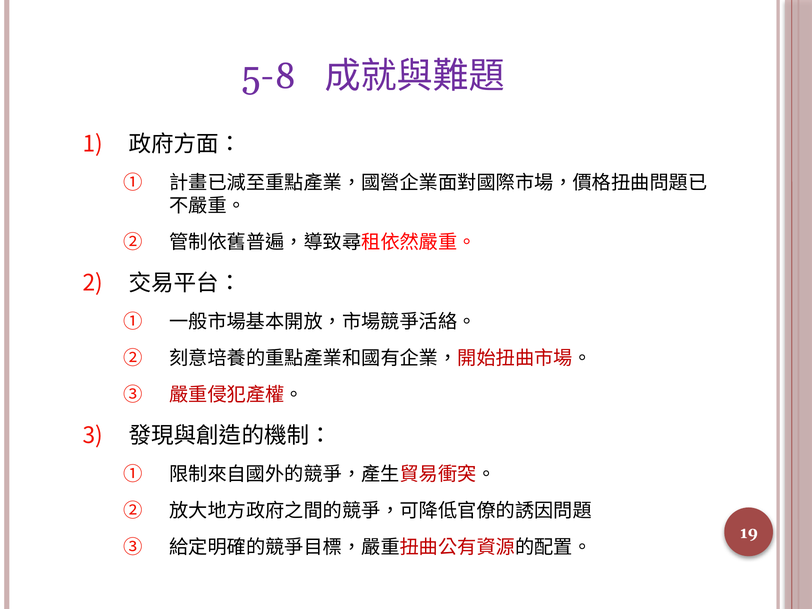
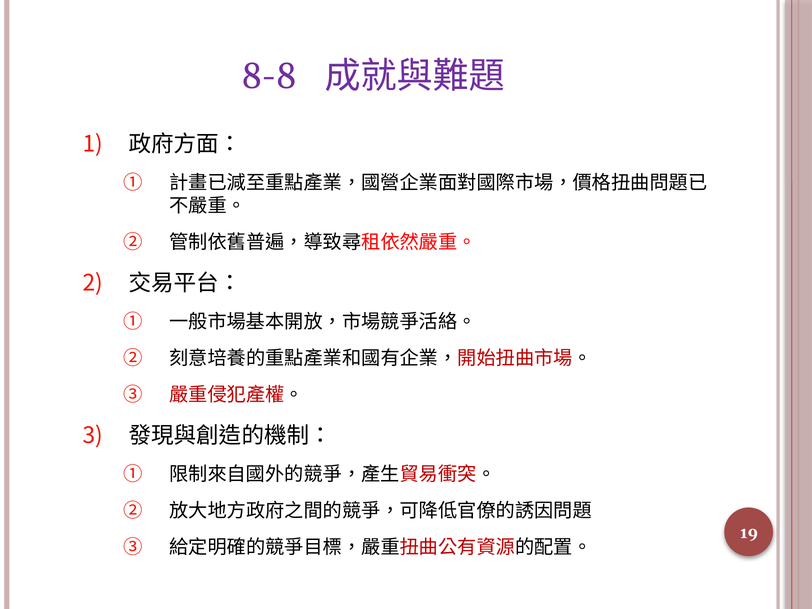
5-8: 5-8 -> 8-8 (269, 77)
